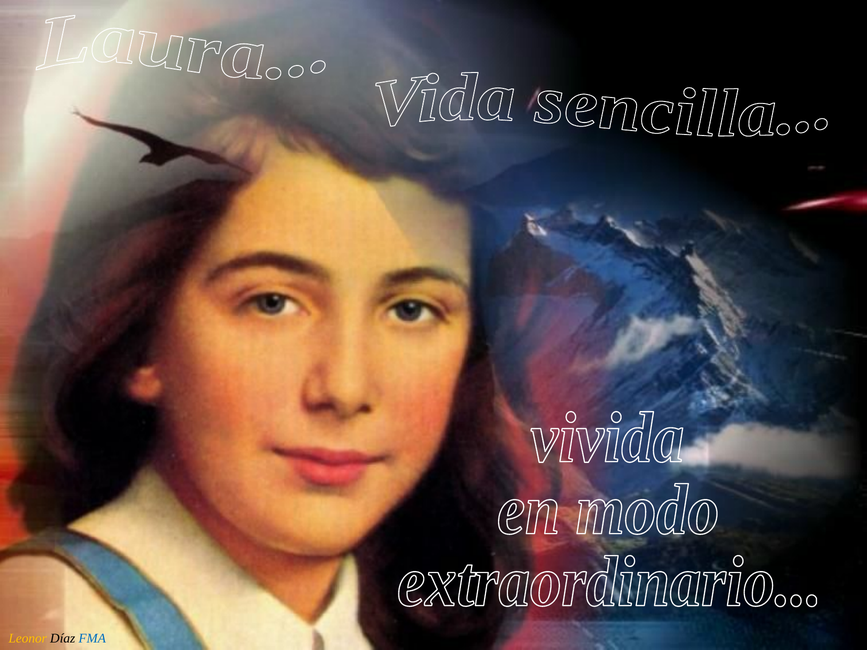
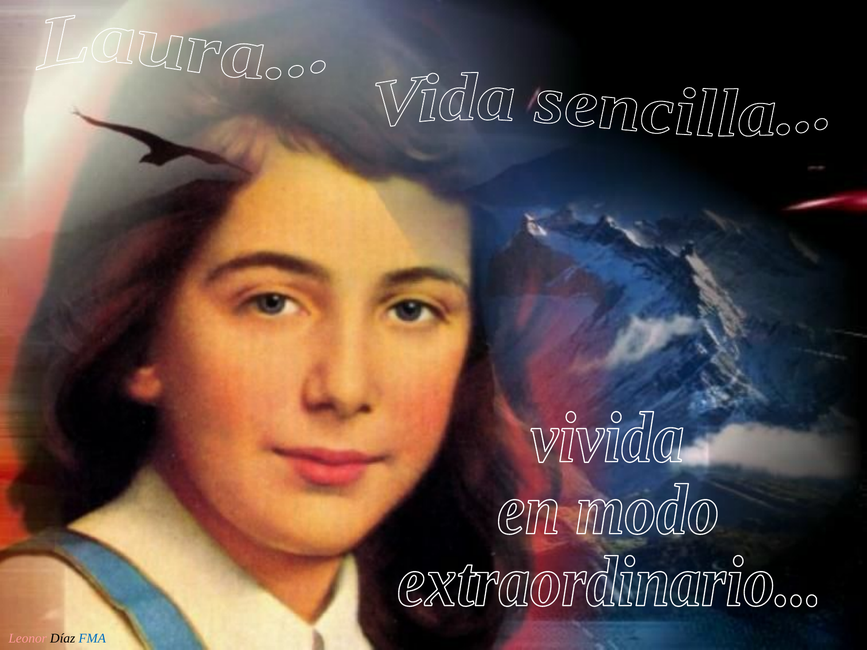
Leonor colour: yellow -> pink (28, 639)
